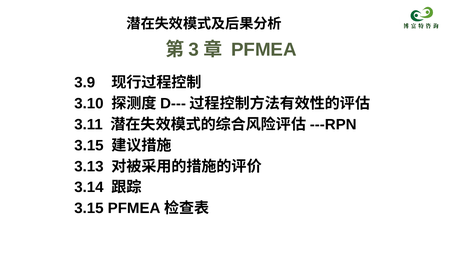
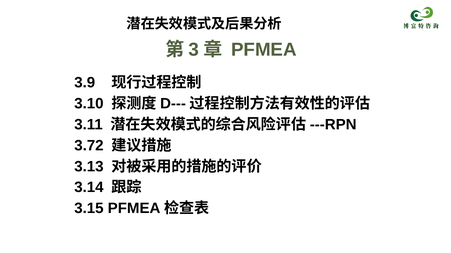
3.15: 3.15 -> 3.72 (89, 146)
